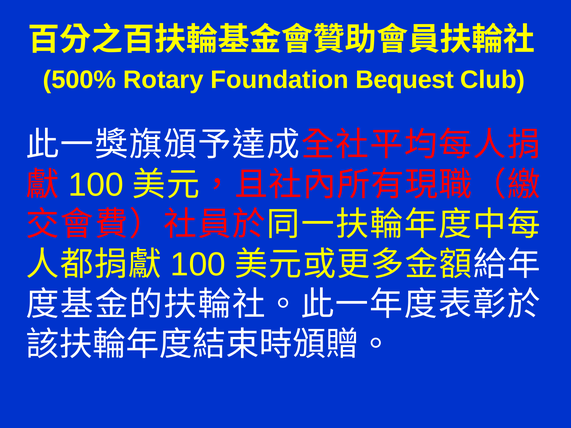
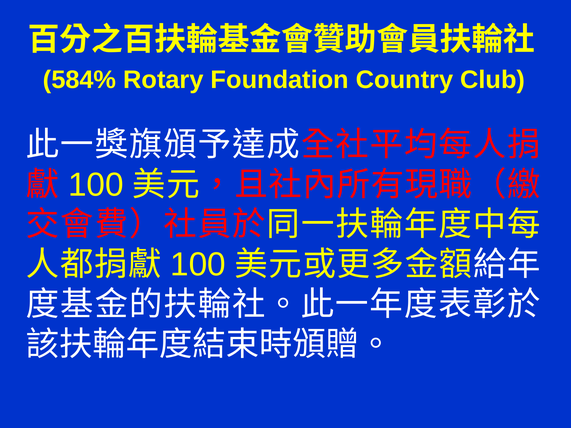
500%: 500% -> 584% (80, 80)
Bequest: Bequest -> Country (404, 80)
